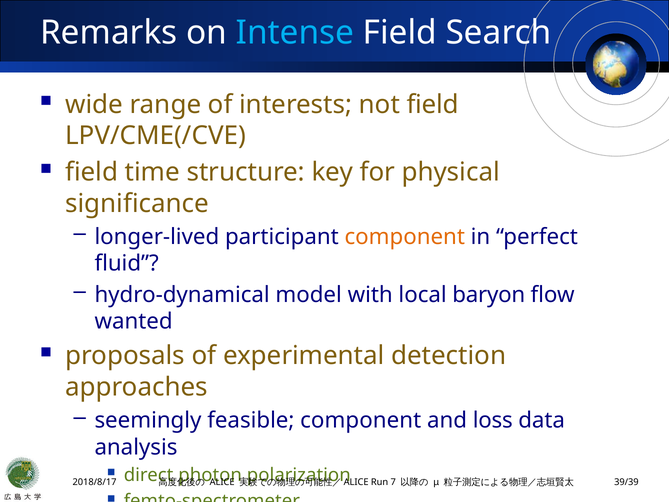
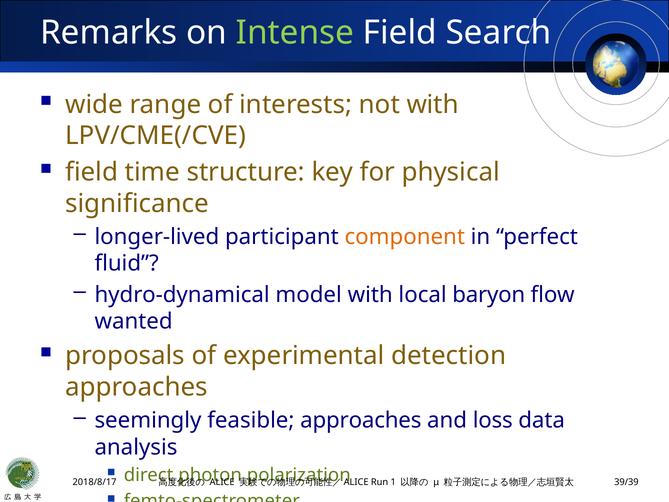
Intense colour: light blue -> light green (295, 33)
not field: field -> with (433, 104)
feasible component: component -> approaches (361, 420)
7: 7 -> 1 (393, 482)
